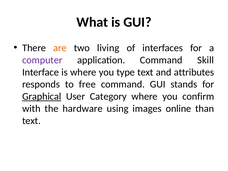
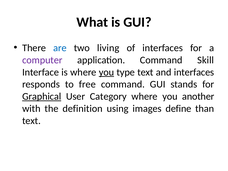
are colour: orange -> blue (60, 48)
you underline: none -> present (106, 72)
and attributes: attributes -> interfaces (194, 72)
confirm: confirm -> another (198, 96)
hardware: hardware -> definition (83, 109)
online: online -> define (178, 109)
